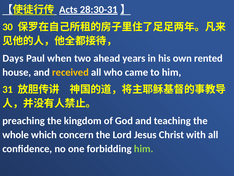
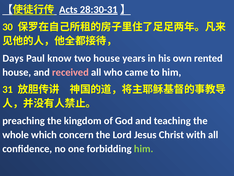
when: when -> know (59, 58)
two ahead: ahead -> house (107, 58)
received colour: yellow -> pink (70, 72)
